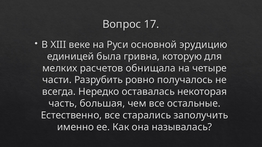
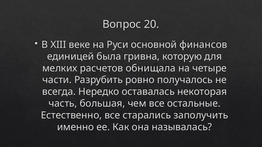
17: 17 -> 20 (152, 24)
эрудицию: эрудицию -> финансов (203, 45)
